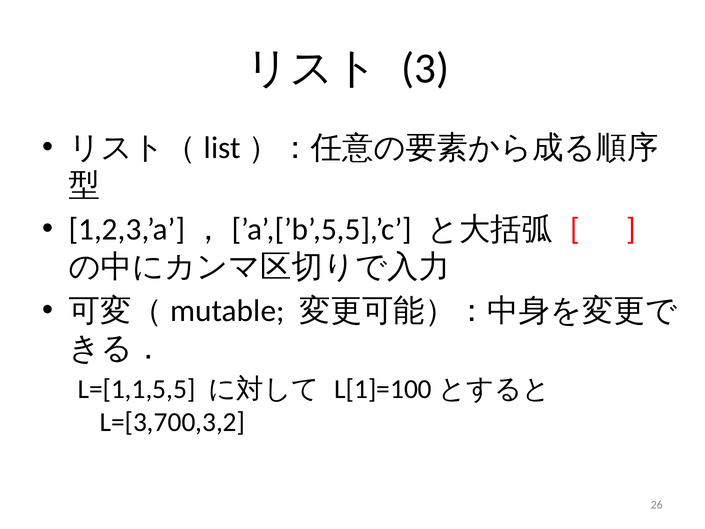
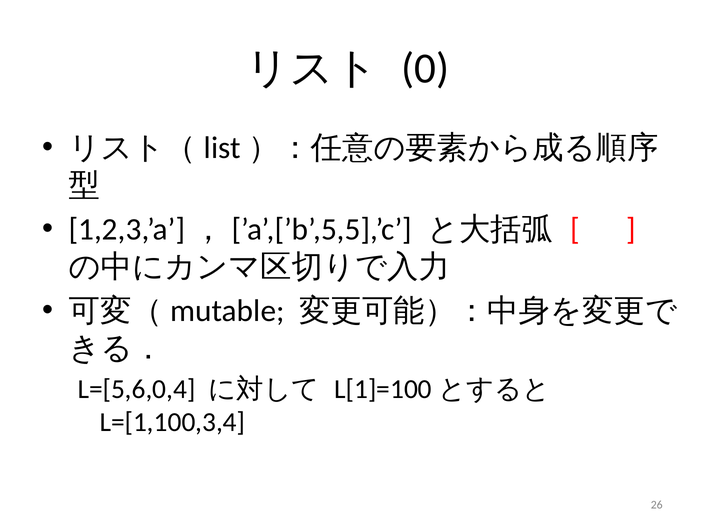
3: 3 -> 0 (425, 68)
L=[1,1,5,5: L=[1,1,5,5 -> L=[5,6,0,4 (136, 389)
L=[3,700,3,2: L=[3,700,3,2 -> L=[1,100,3,4 (172, 422)
